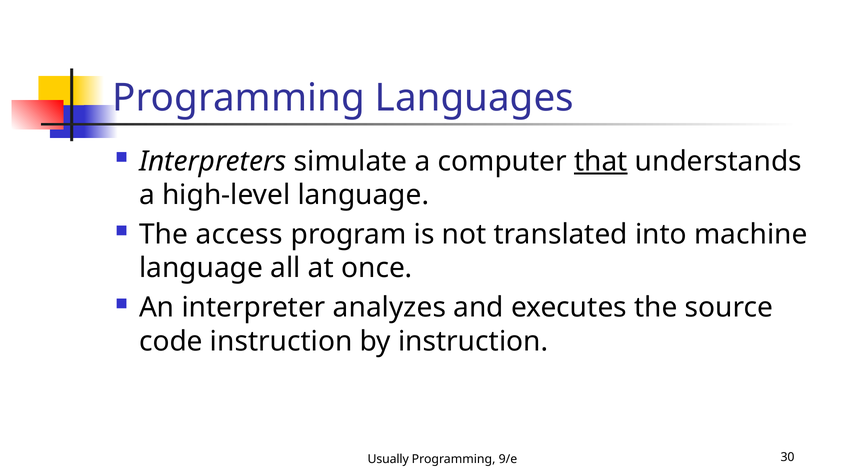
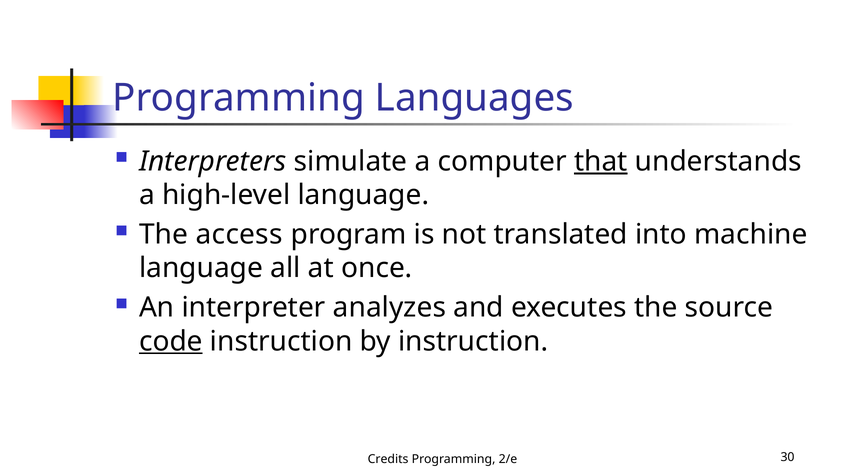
code underline: none -> present (171, 341)
Usually: Usually -> Credits (388, 459)
9/e: 9/e -> 2/e (508, 459)
